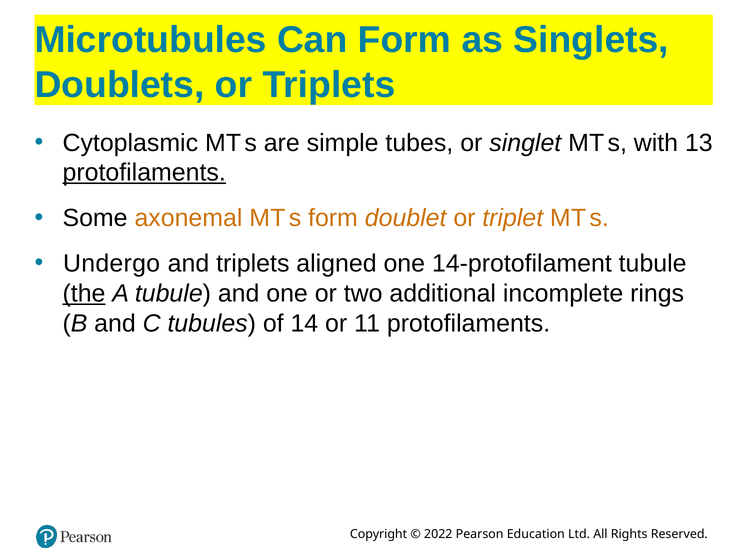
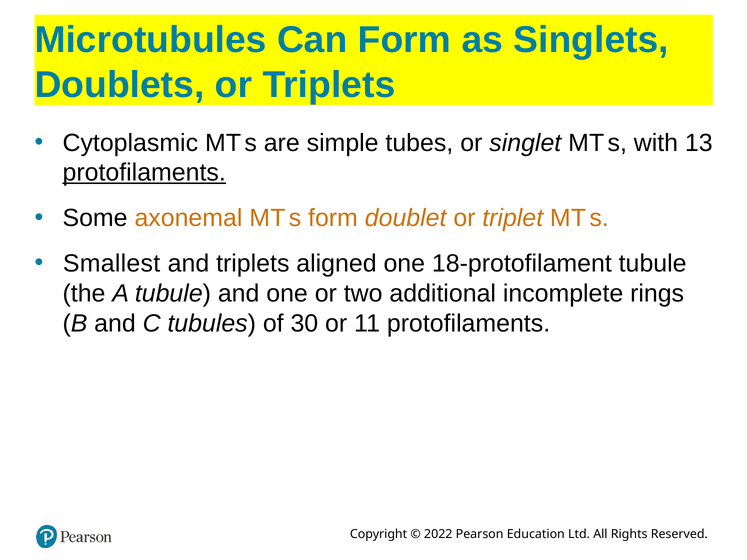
Undergo: Undergo -> Smallest (112, 264)
14-protofilament: 14-protofilament -> 18-protofilament (522, 264)
the underline: present -> none (84, 294)
14: 14 -> 30 (304, 323)
